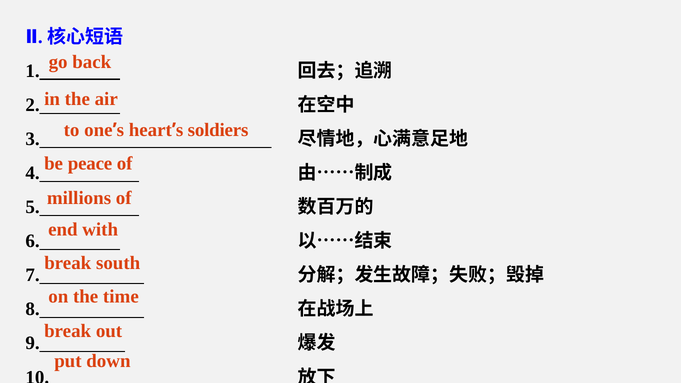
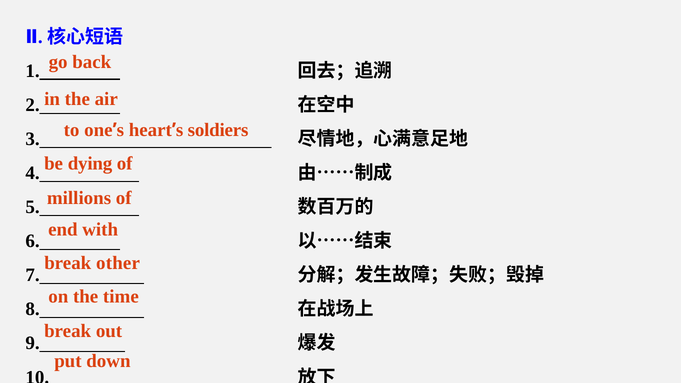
peace: peace -> dying (90, 164)
south: south -> other (118, 263)
